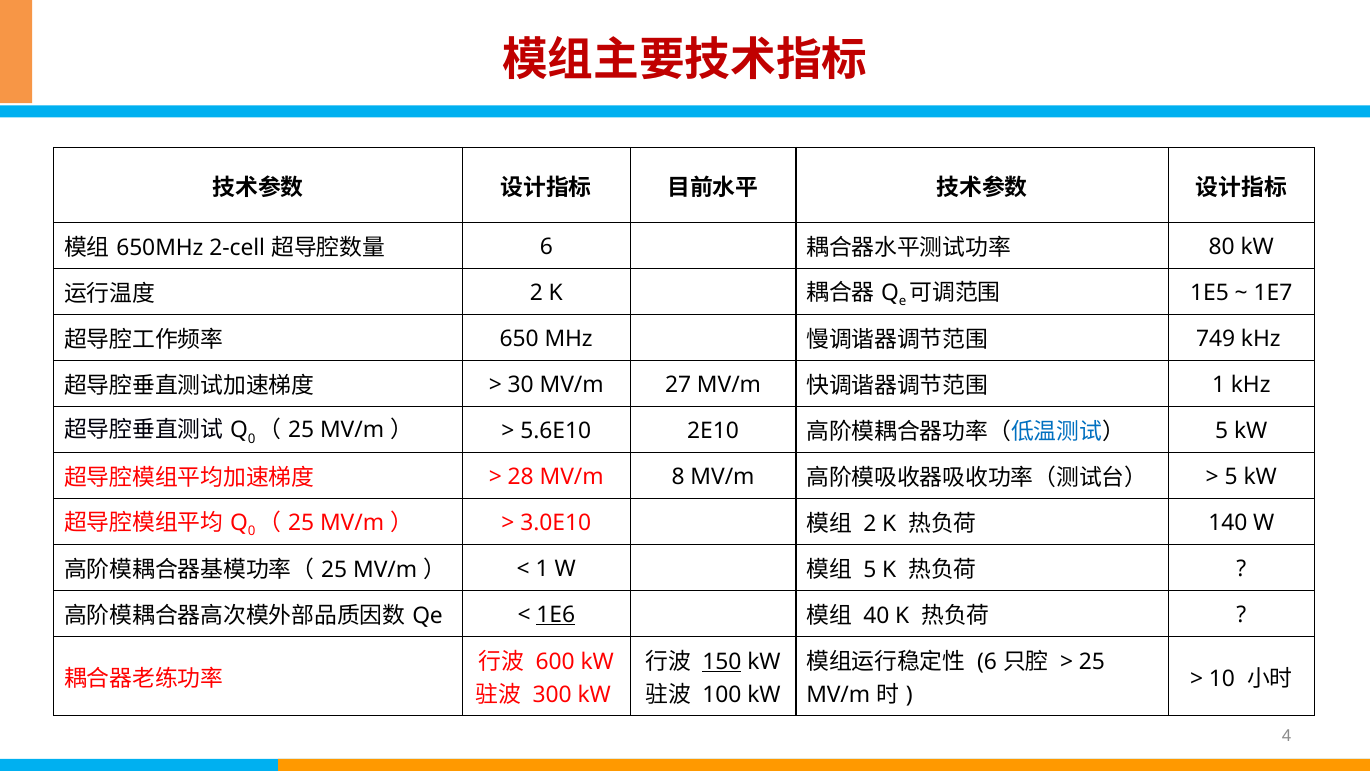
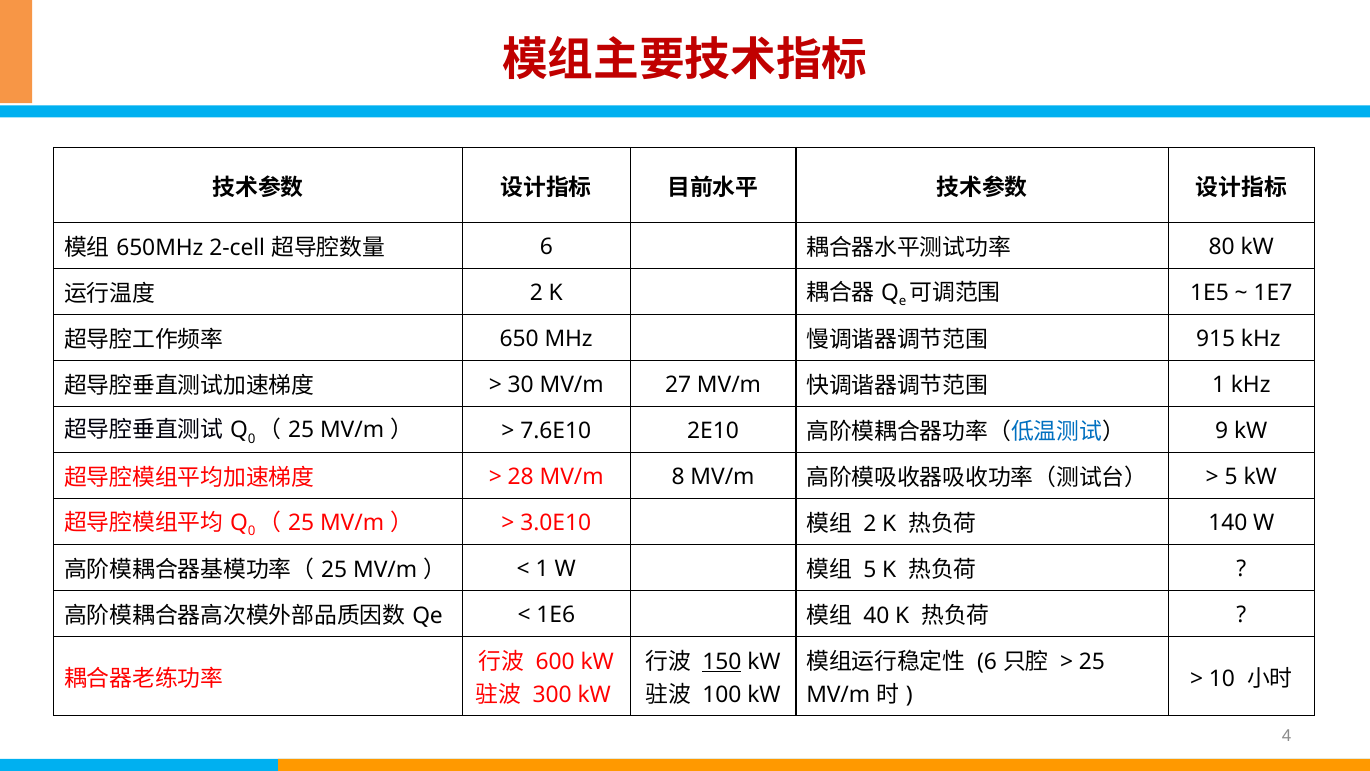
749: 749 -> 915 (1216, 339)
5.6E10: 5.6E10 -> 7.6E10 (556, 431)
5: 5 -> 9 (1222, 431)
1E6 underline: present -> none (556, 615)
